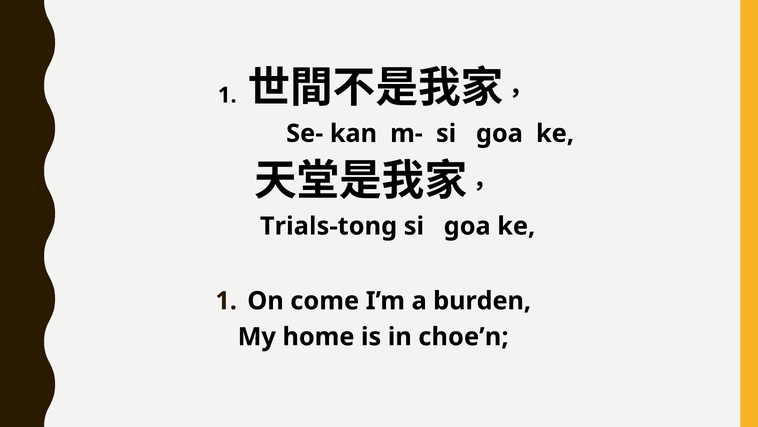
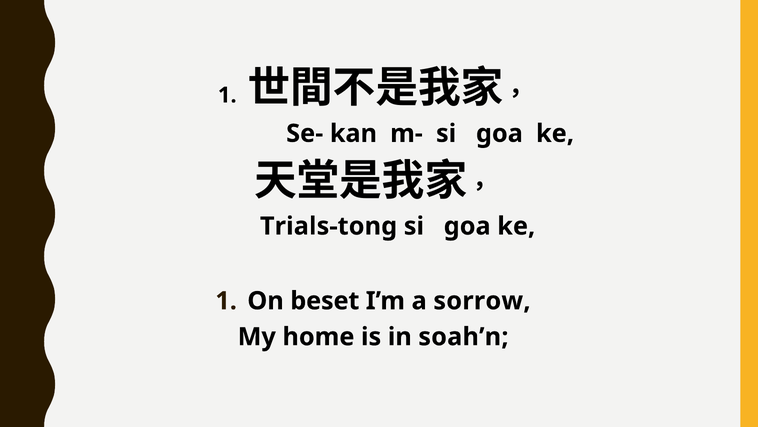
come: come -> beset (325, 301)
burden: burden -> sorrow (482, 301)
choe’n: choe’n -> soah’n (463, 336)
